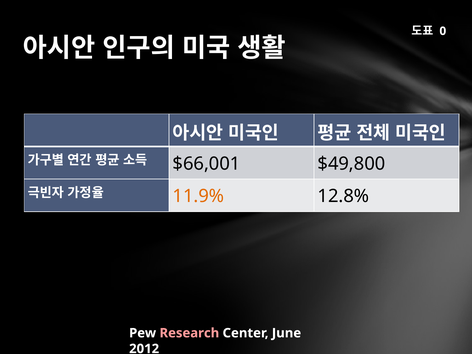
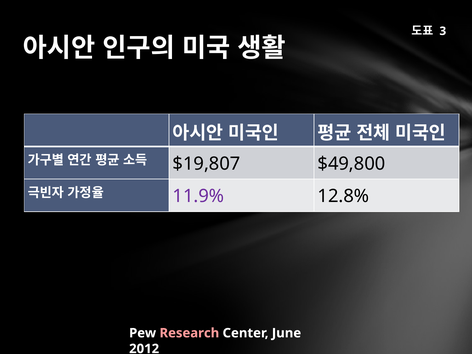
0: 0 -> 3 (443, 31)
$66,001: $66,001 -> $19,807 (206, 164)
11.9% colour: orange -> purple (198, 196)
